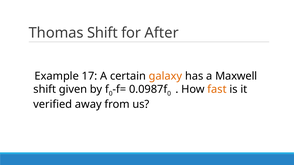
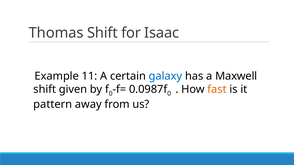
After: After -> Isaac (162, 33)
17: 17 -> 11 (89, 76)
galaxy colour: orange -> blue (165, 76)
verified: verified -> pattern (53, 105)
